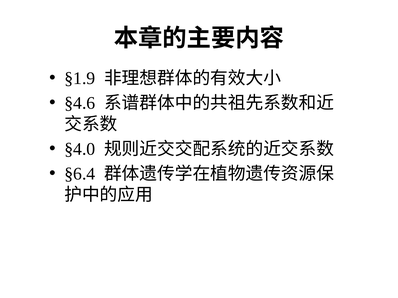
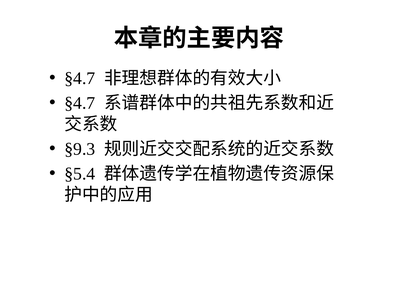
§1.9: §1.9 -> §4.7 (80, 78)
§4.6: §4.6 -> §4.7 (80, 103)
§4.0: §4.0 -> §9.3 (80, 149)
§6.4: §6.4 -> §5.4 (80, 174)
